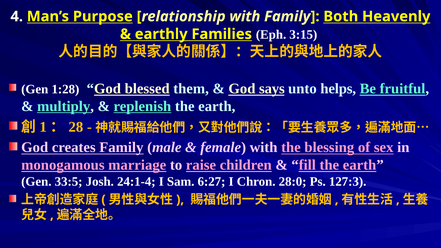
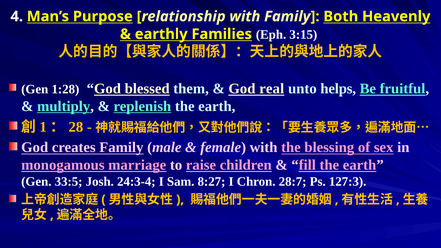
says: says -> real (272, 89)
24:1-4: 24:1-4 -> 24:3-4 (136, 182)
6:27: 6:27 -> 8:27 (212, 182)
28:0: 28:0 -> 28:7 (293, 182)
